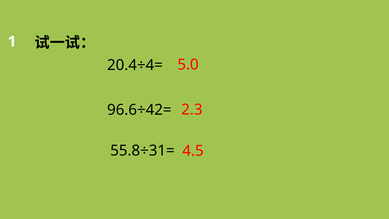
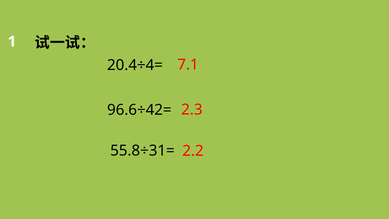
5.0: 5.0 -> 7.1 (188, 65)
4.5: 4.5 -> 2.2 (193, 151)
